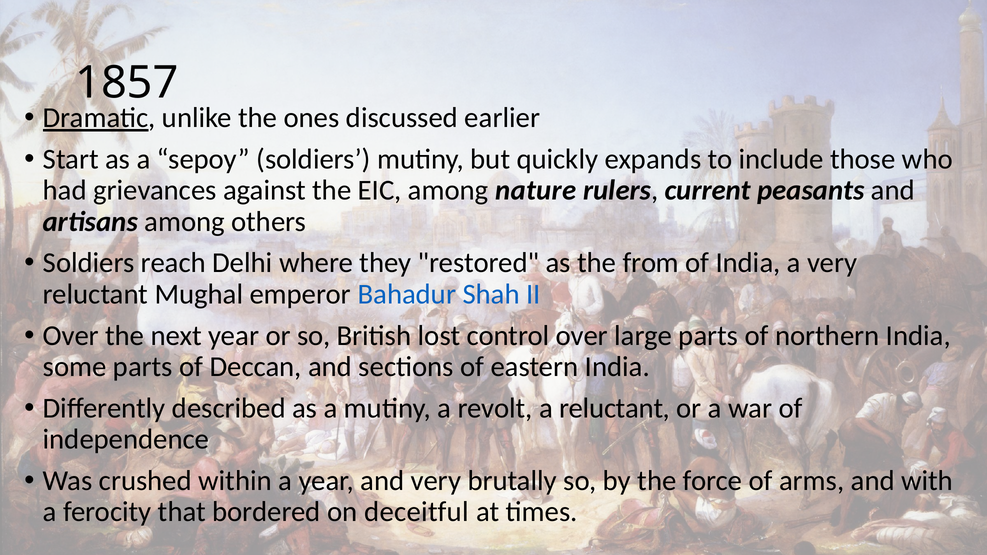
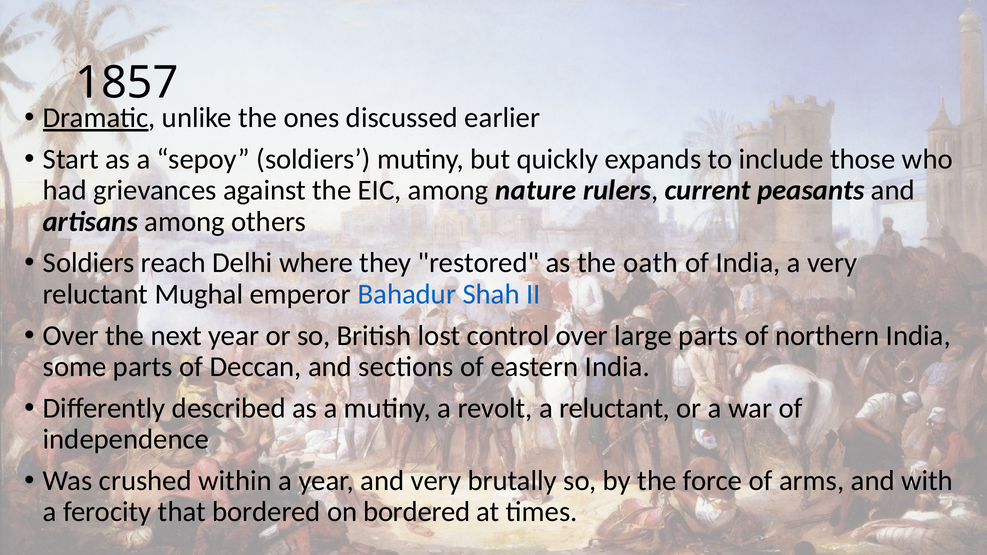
from: from -> oath (651, 263)
on deceitful: deceitful -> bordered (417, 512)
